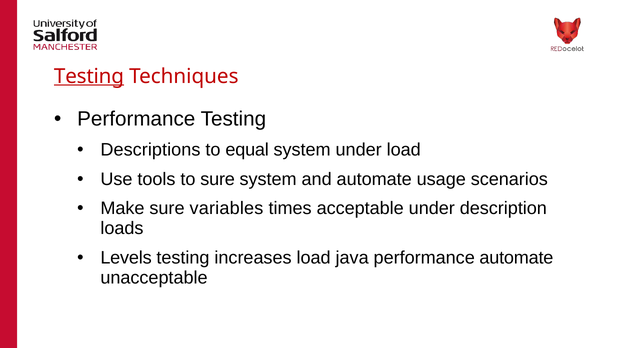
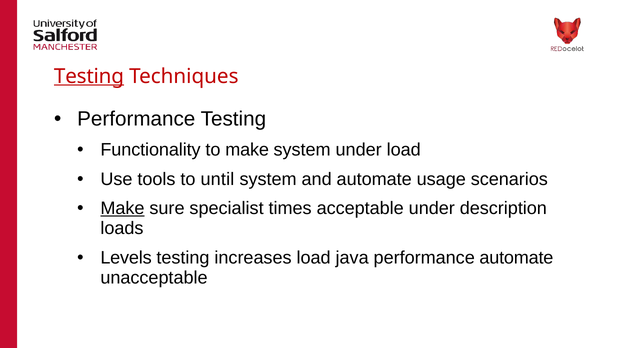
Descriptions: Descriptions -> Functionality (151, 150)
to equal: equal -> make (247, 150)
to sure: sure -> until (217, 179)
Make underline: none -> present (122, 209)
variables: variables -> specialist (227, 209)
